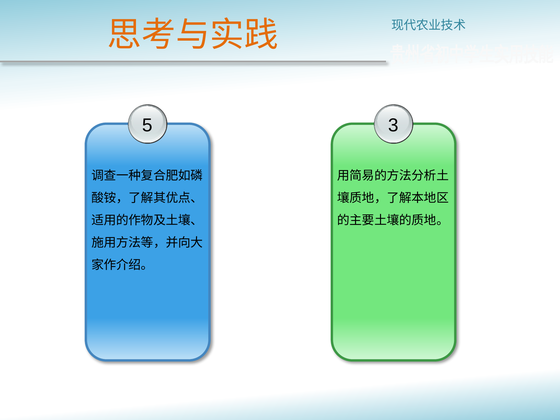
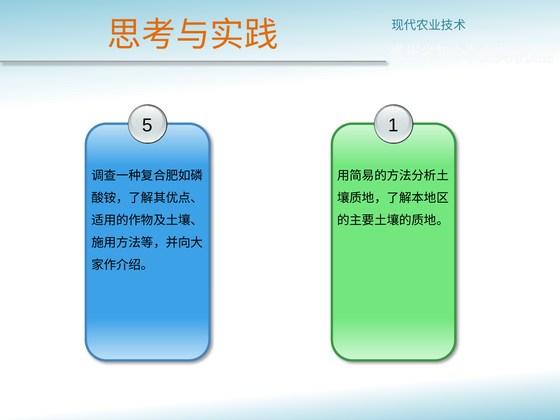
3: 3 -> 1 (393, 125)
